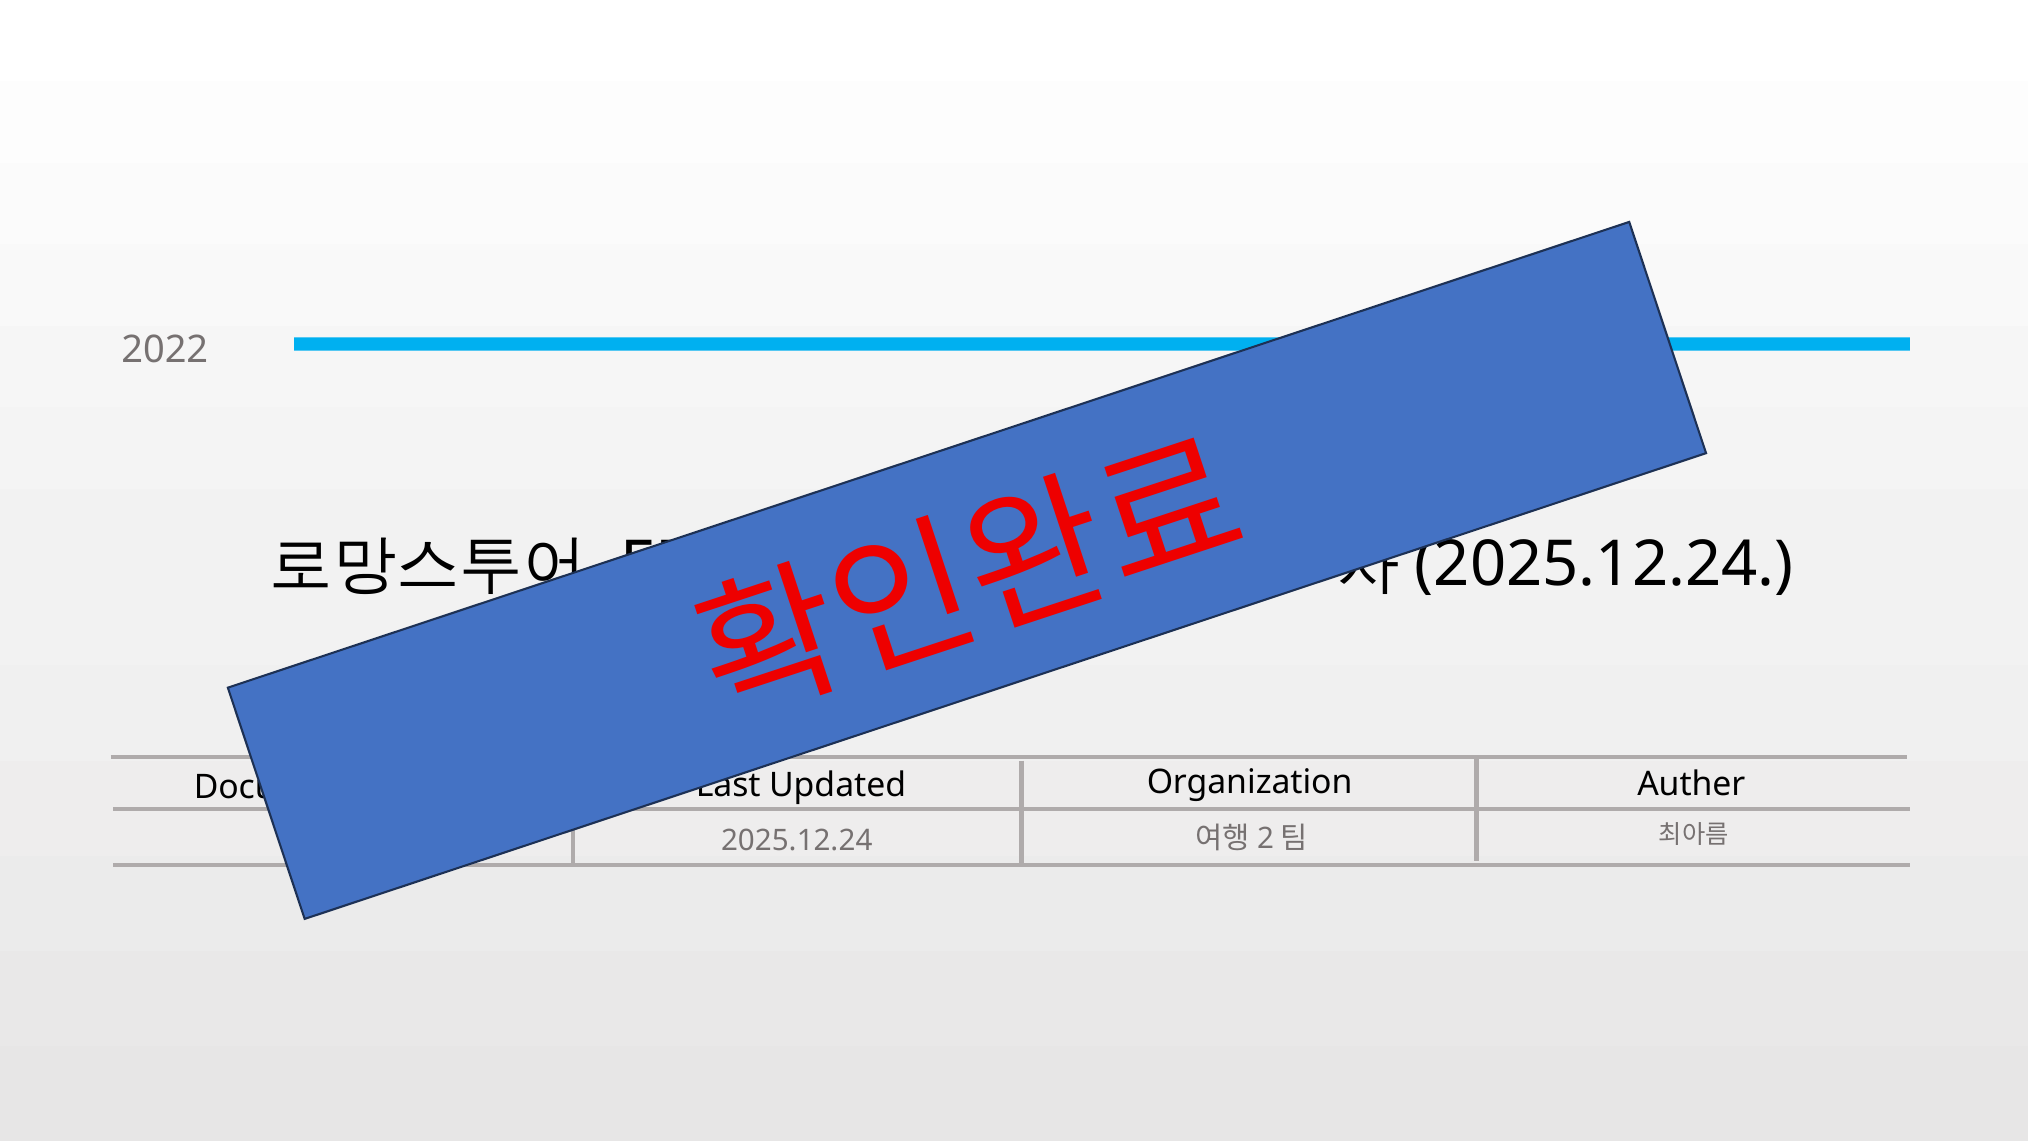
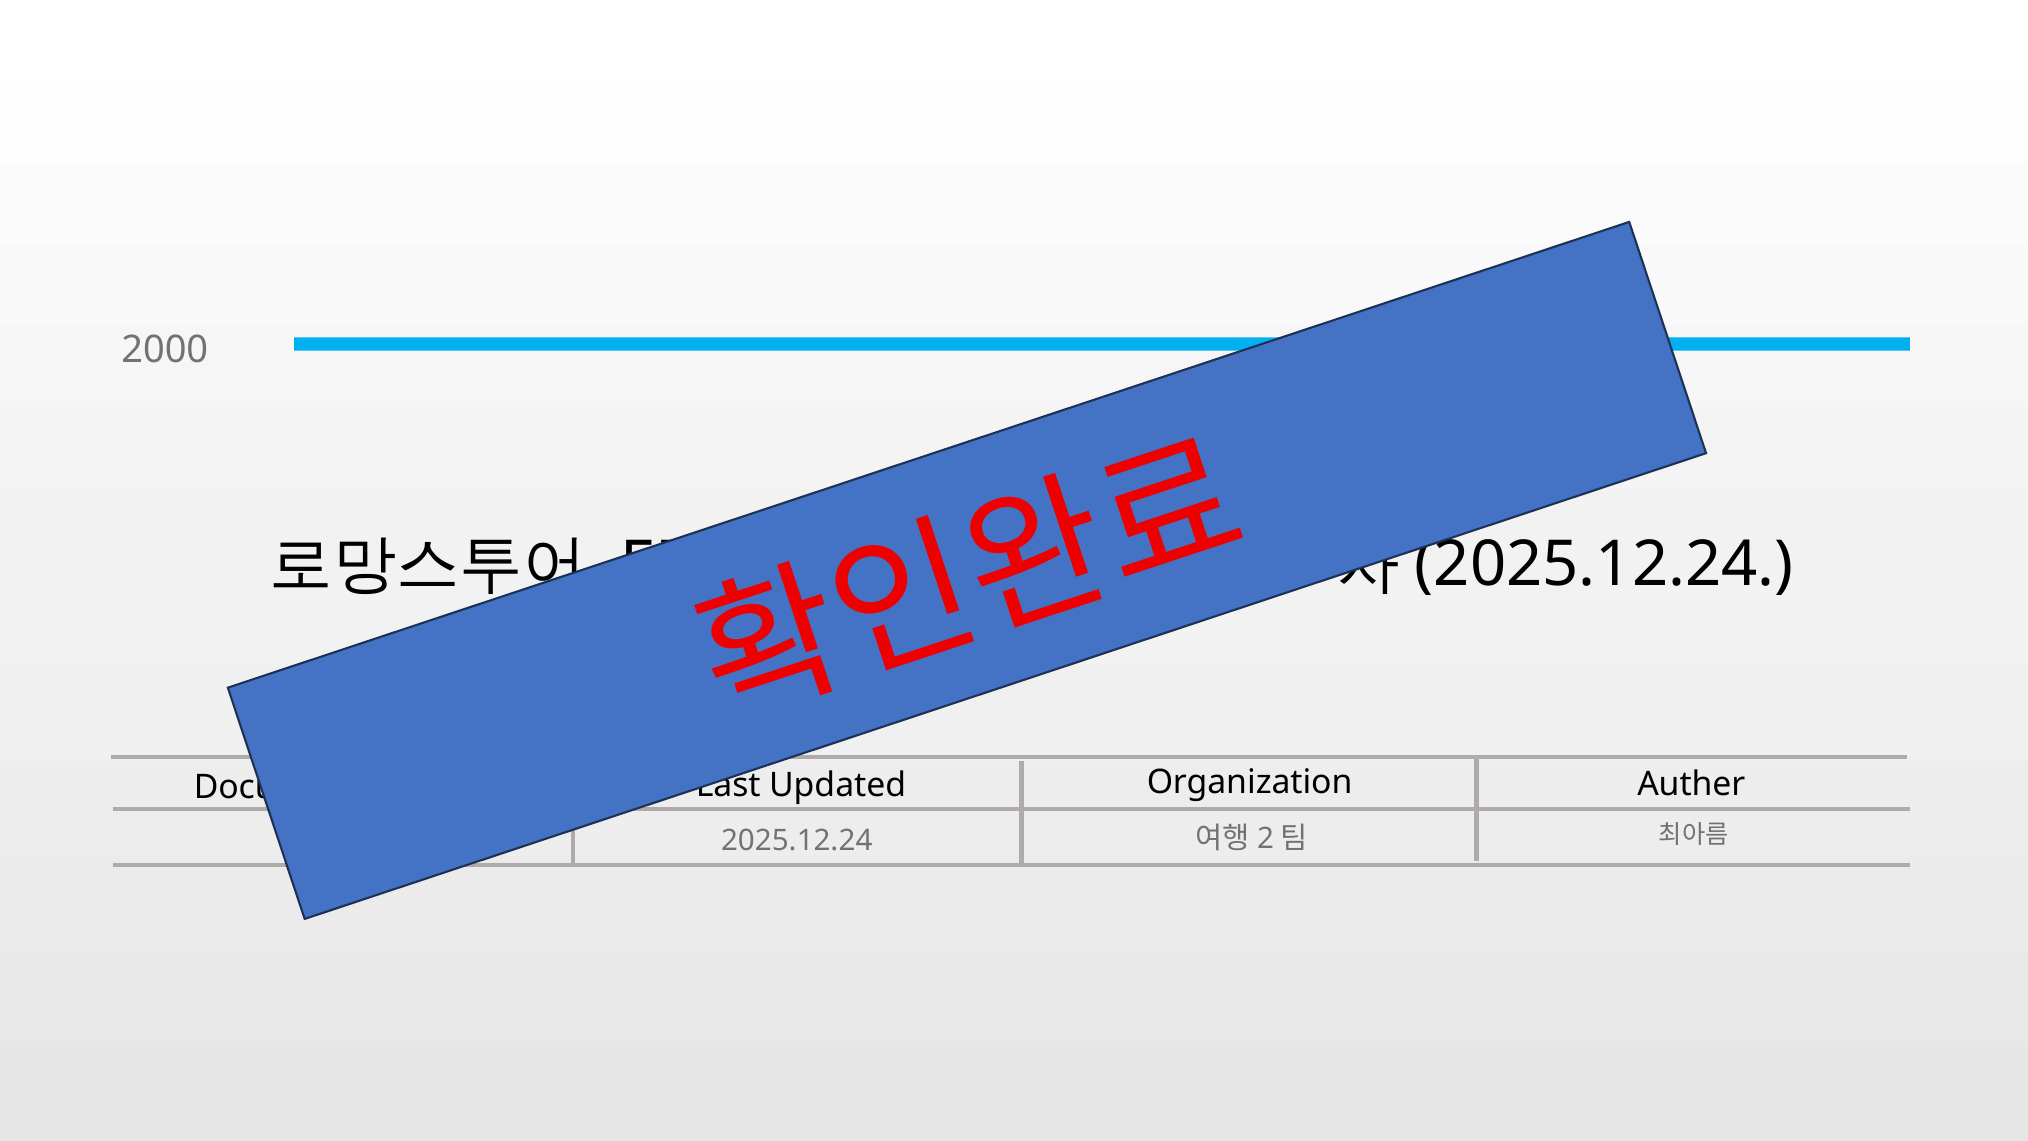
2022: 2022 -> 2000 (165, 349)
